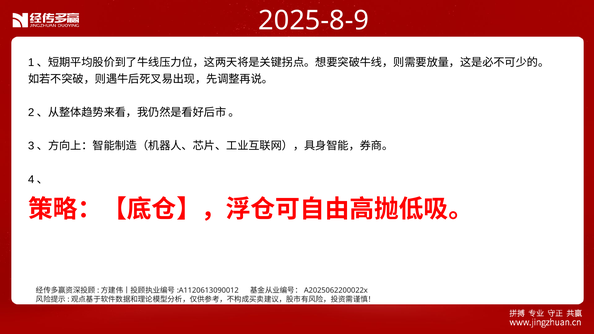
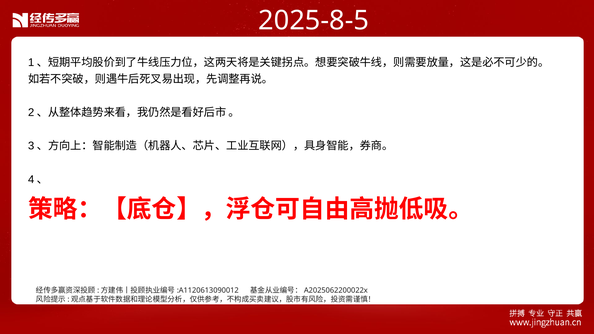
2025-8-9: 2025-8-9 -> 2025-8-5 (314, 20)
